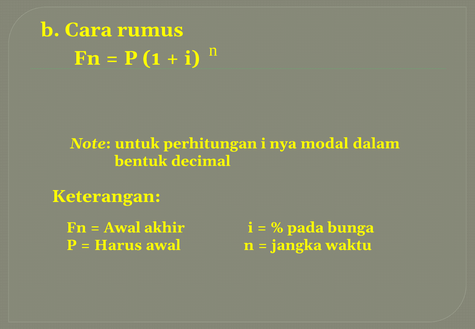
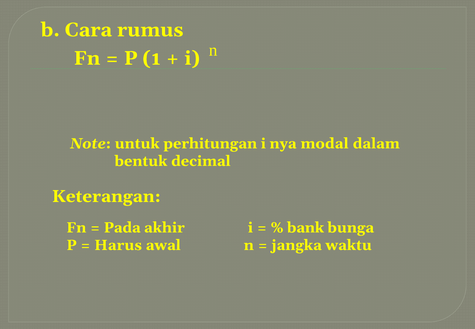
Awal: Awal -> Pada (122, 228)
pada: pada -> bank (306, 228)
